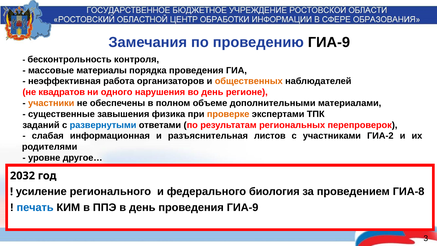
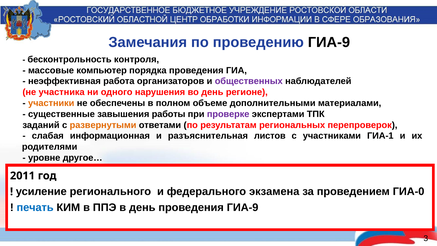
материалы: материалы -> компьютер (102, 70)
общественных colour: orange -> purple (249, 81)
квадратов: квадратов -> участника (62, 92)
физика: физика -> работы (169, 114)
проверке colour: orange -> purple (228, 114)
развернутыми colour: blue -> orange (103, 125)
ГИА-2: ГИА-2 -> ГИА-1 (380, 136)
2032: 2032 -> 2011 (22, 176)
биология: биология -> экзамена (274, 191)
ГИА-8: ГИА-8 -> ГИА-0 (409, 191)
